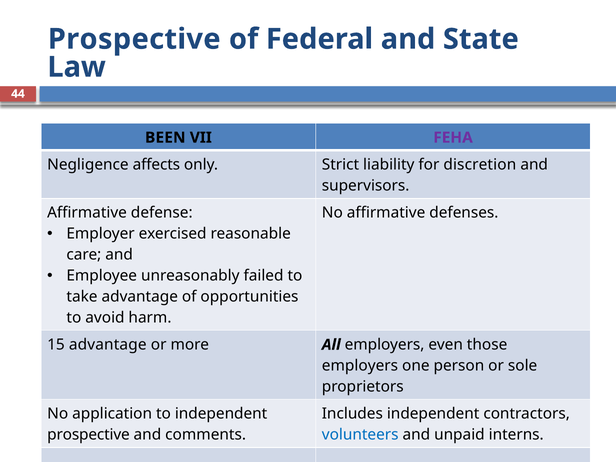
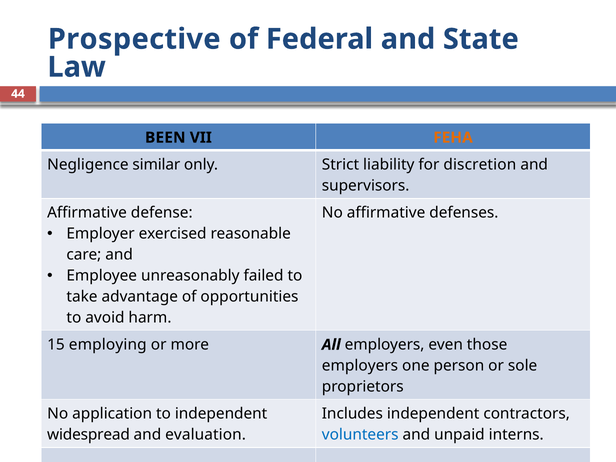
FEHA colour: purple -> orange (453, 138)
affects: affects -> similar (156, 165)
15 advantage: advantage -> employing (108, 345)
prospective: prospective -> widespread (88, 435)
comments: comments -> evaluation (206, 435)
